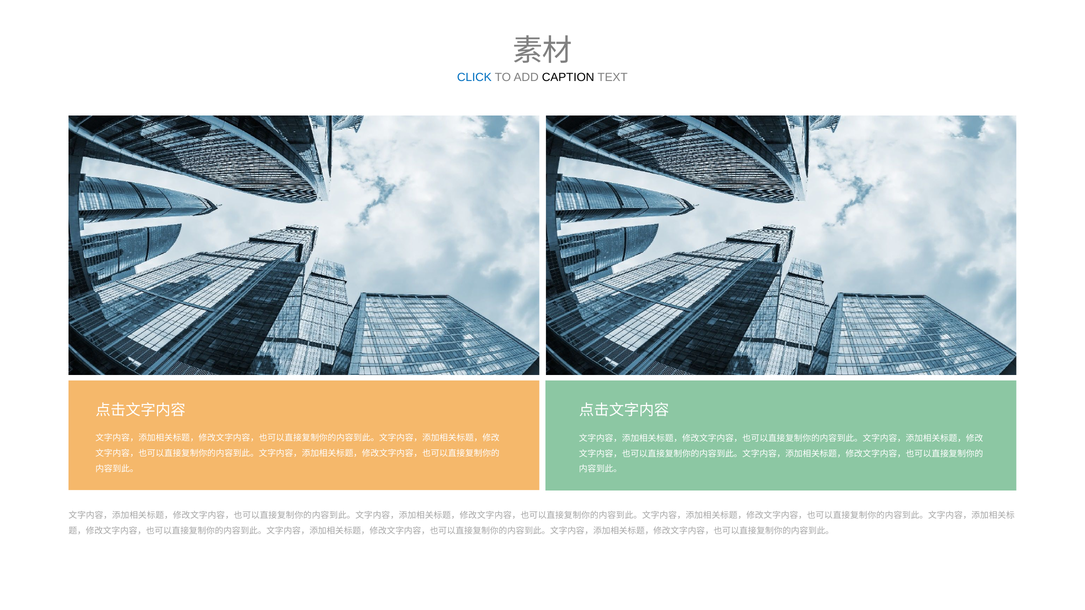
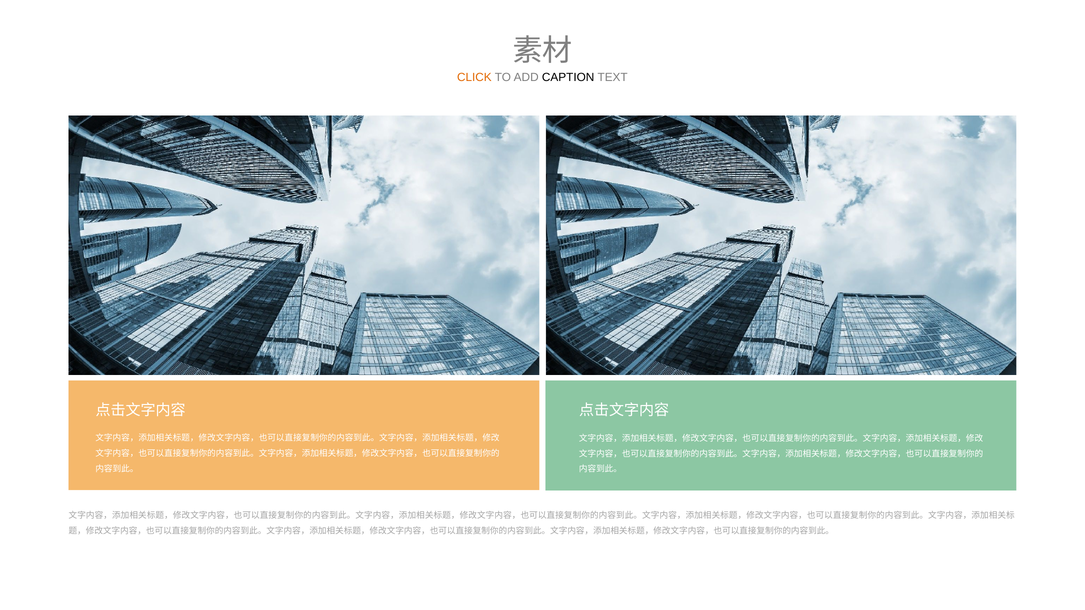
CLICK colour: blue -> orange (474, 77)
